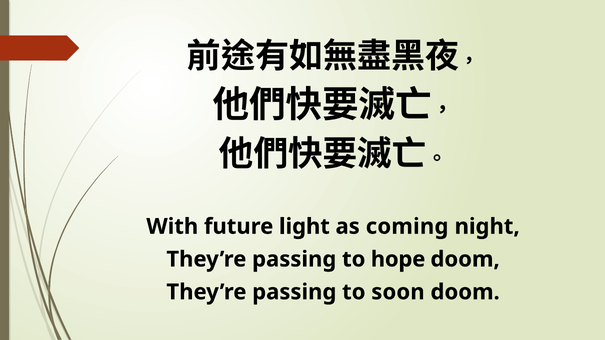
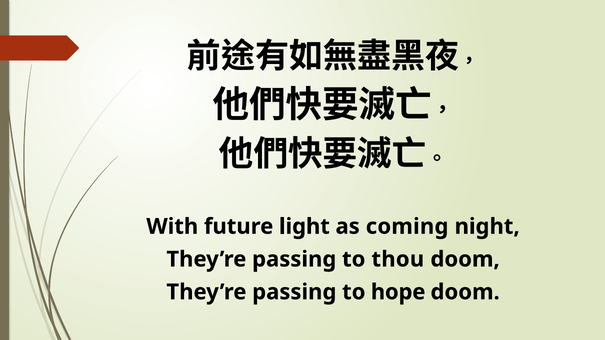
hope: hope -> thou (398, 259)
soon: soon -> hope (398, 292)
